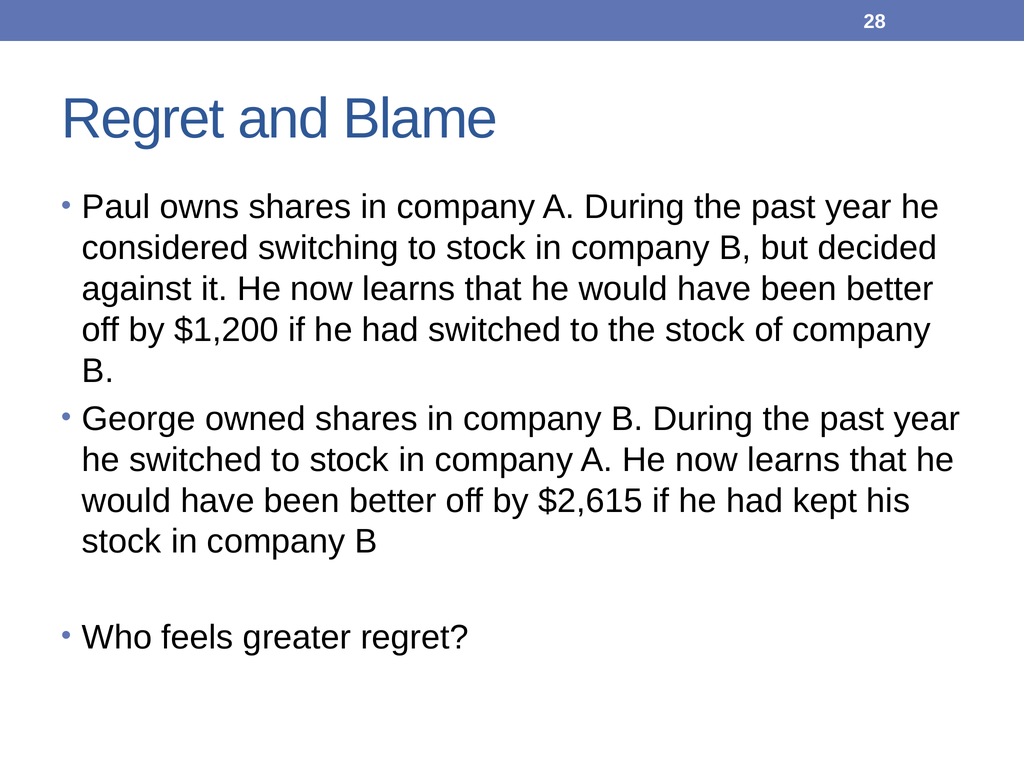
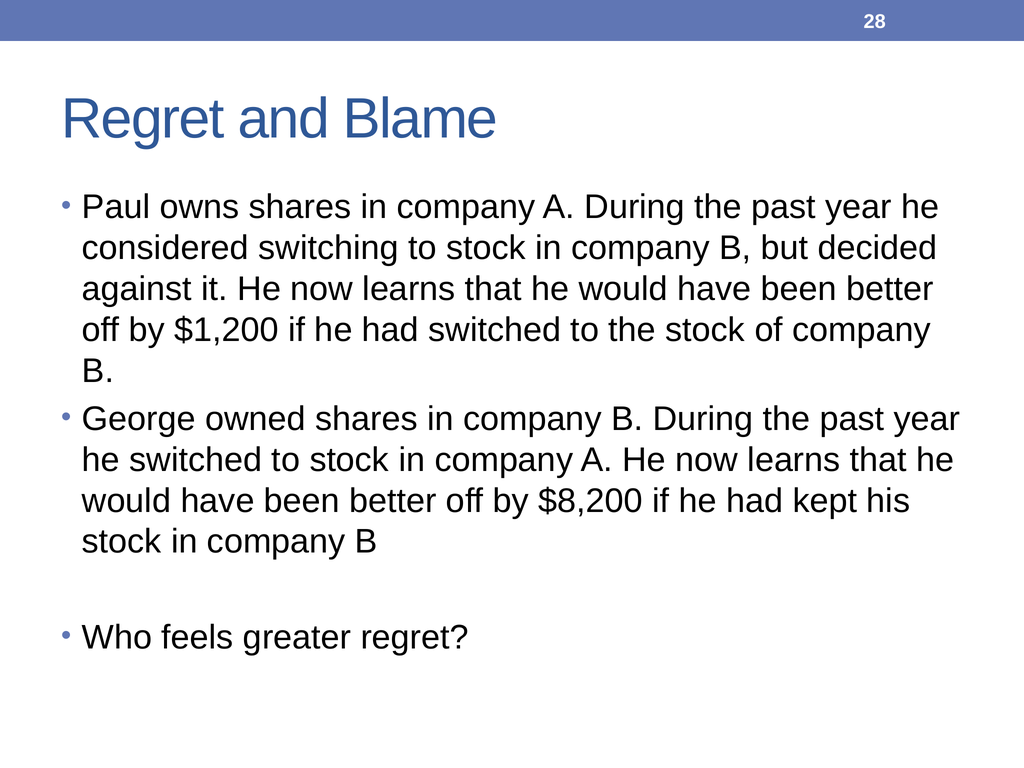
$2,615: $2,615 -> $8,200 (591, 501)
